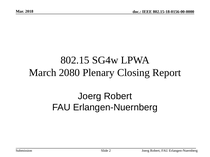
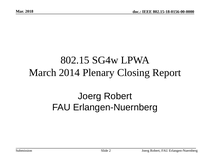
2080: 2080 -> 2014 (69, 73)
